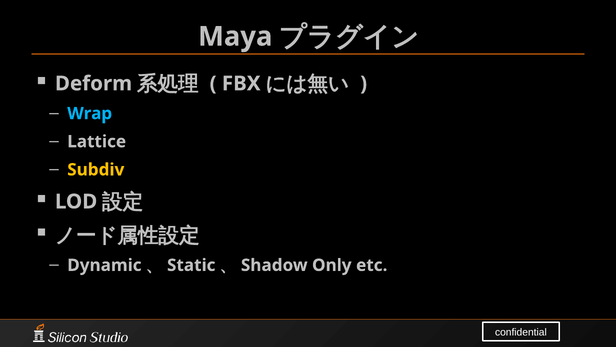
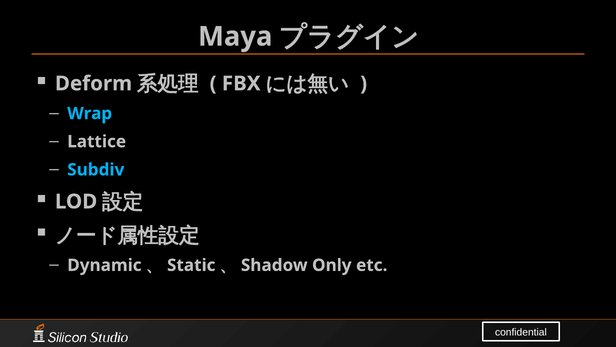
Subdiv colour: yellow -> light blue (96, 169)
